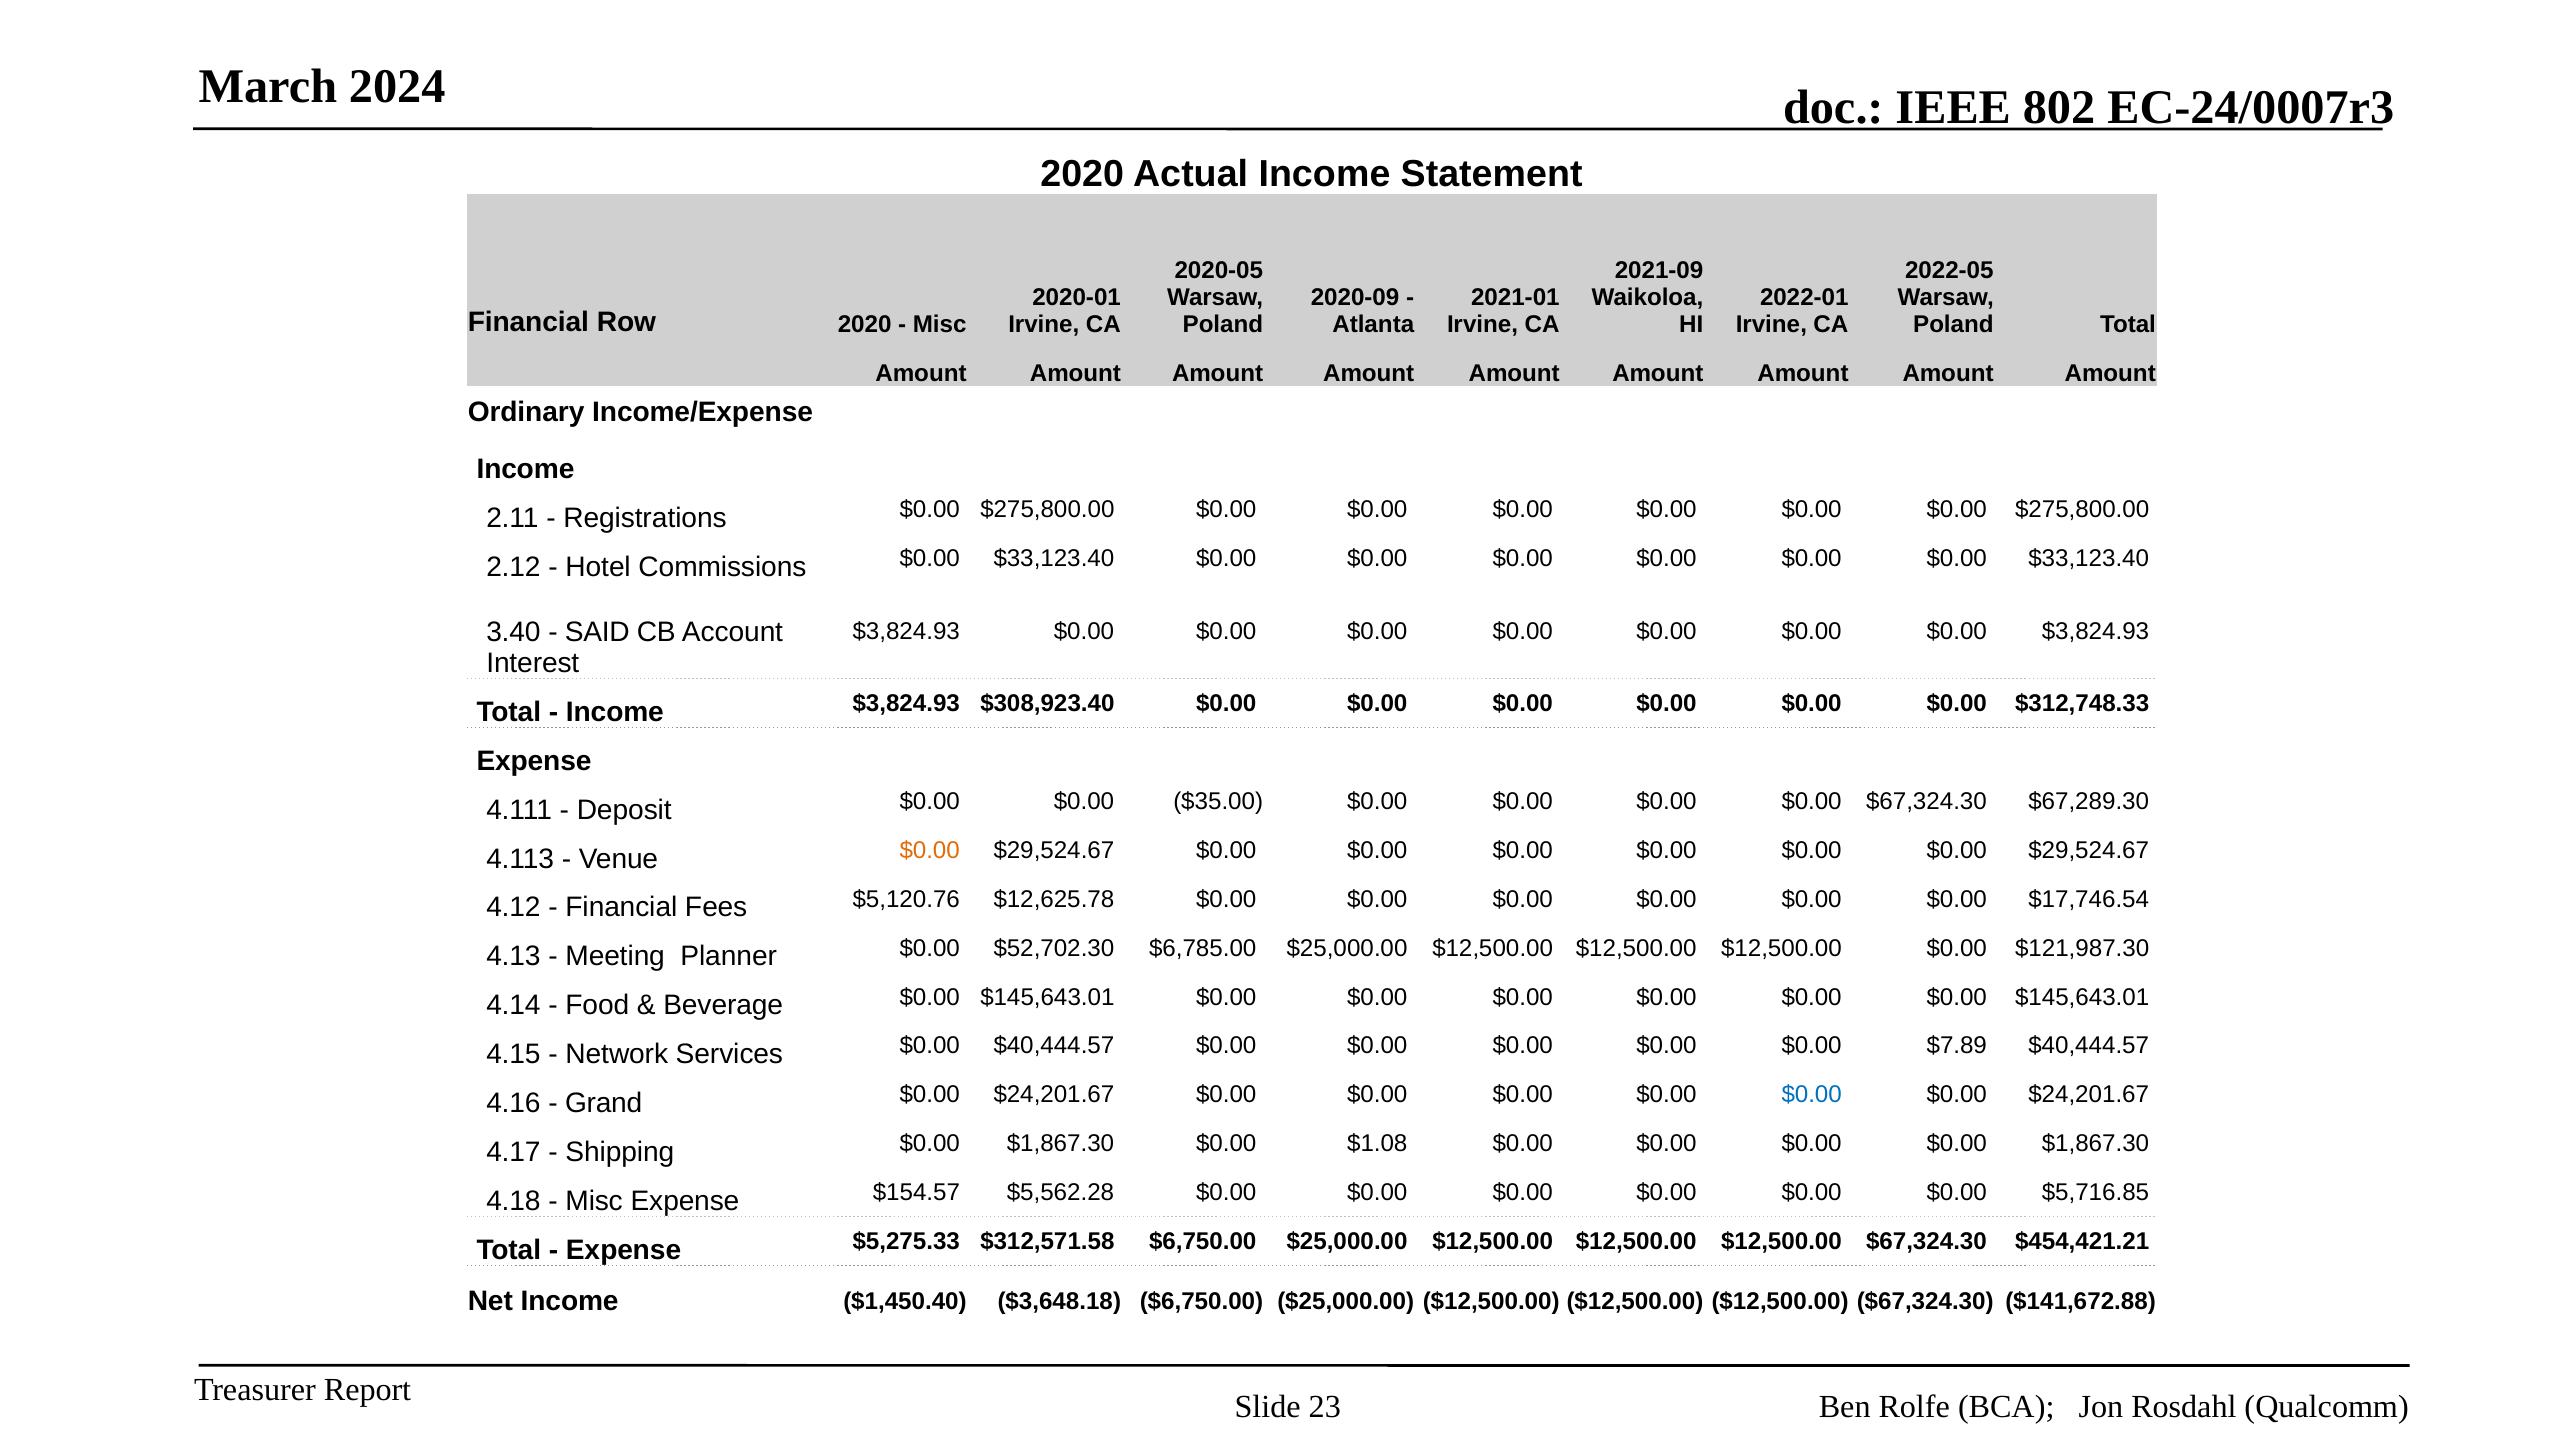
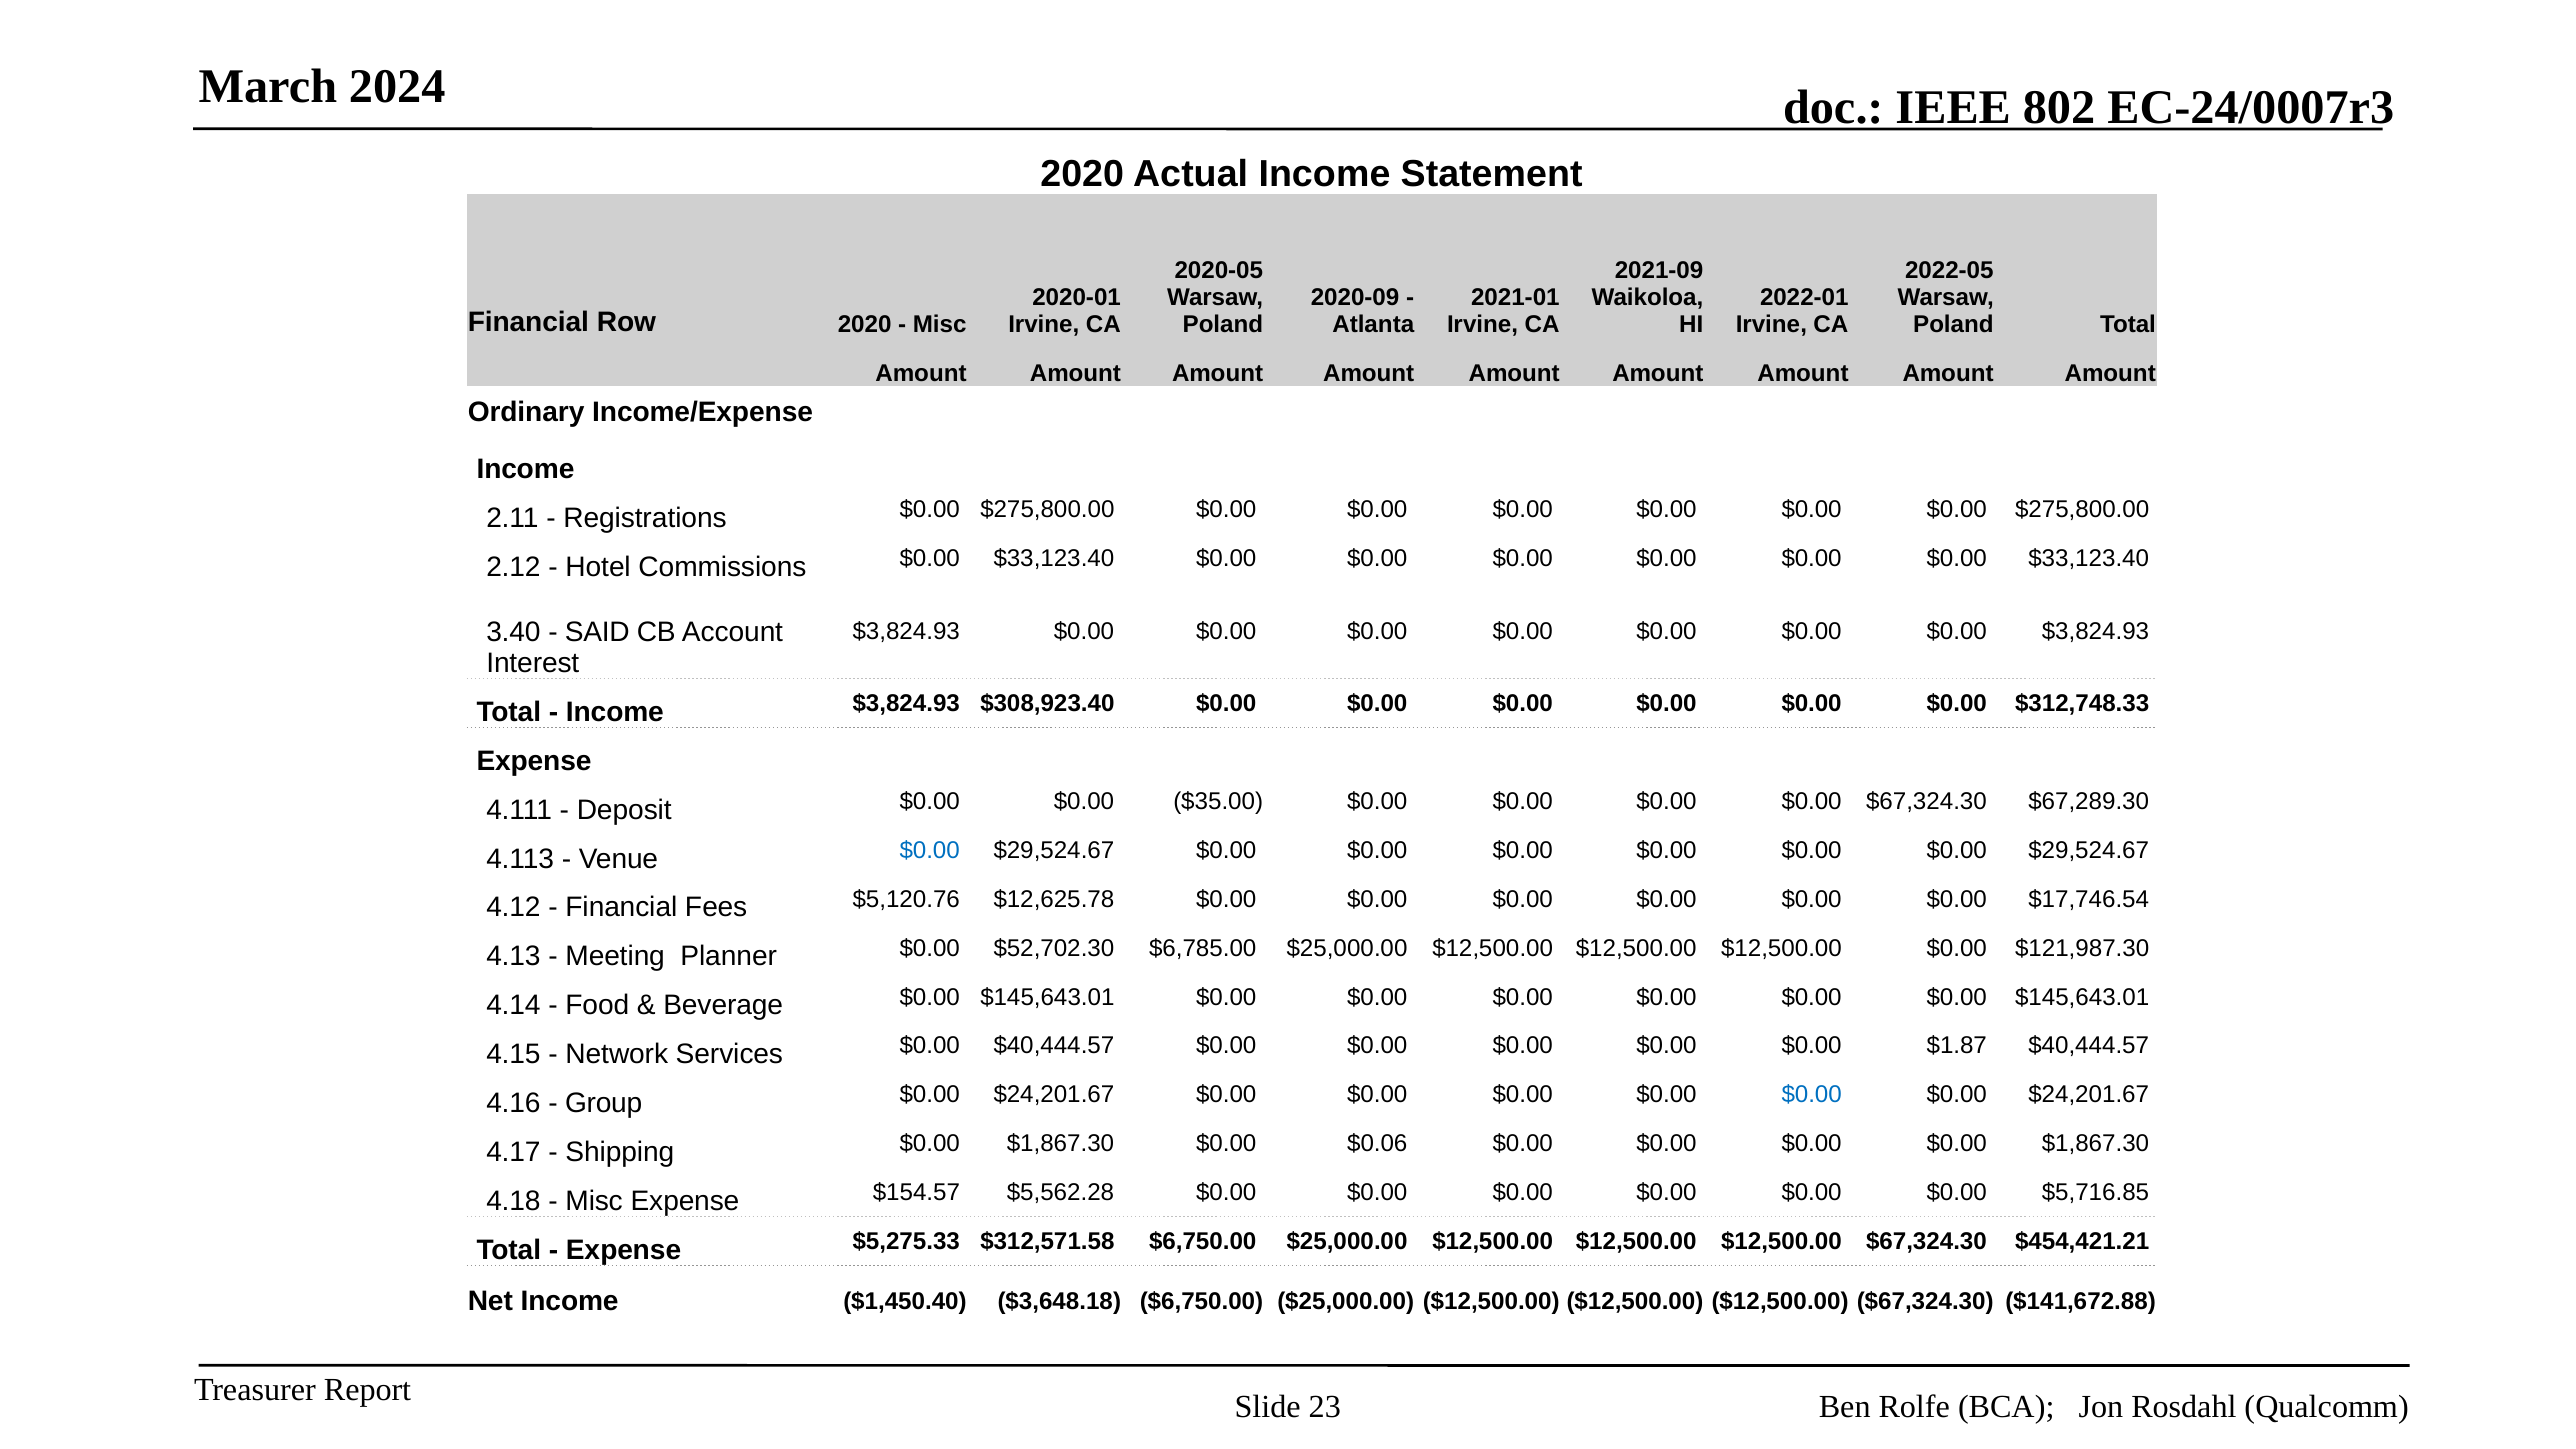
$0.00 colour: orange -> blue (930, 850)
$7.89: $7.89 -> $1.87 (1957, 1046)
Grand: Grand -> Group (604, 1103)
$1.08: $1.08 -> $0.06 (1377, 1144)
